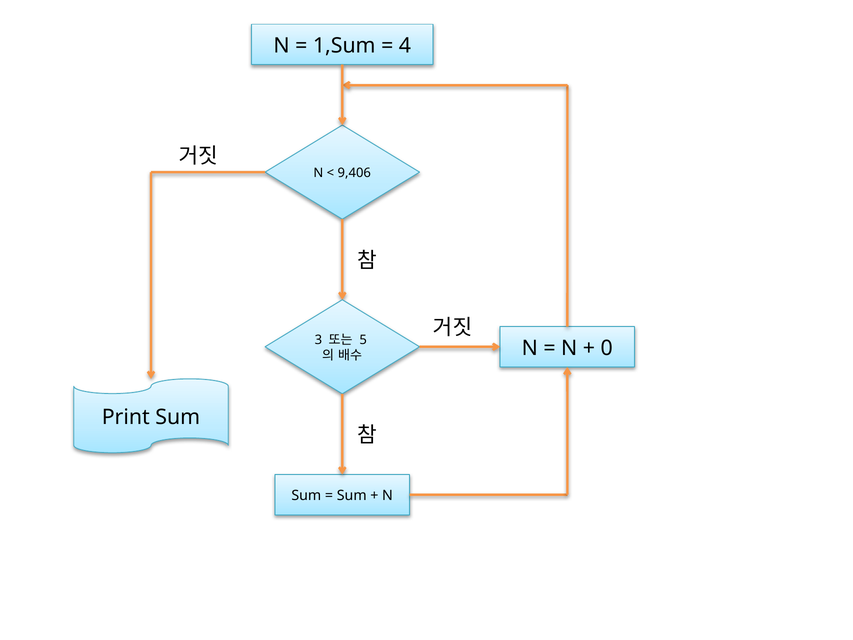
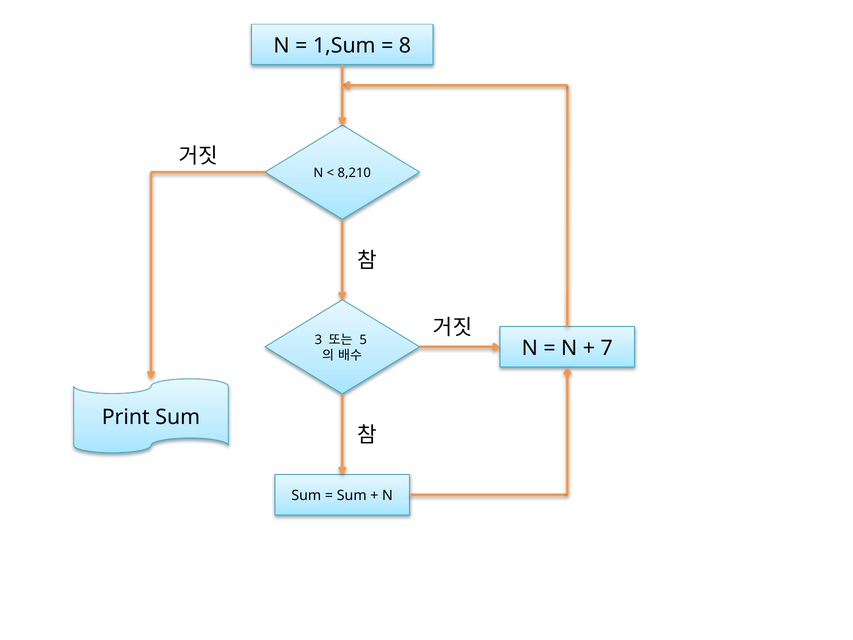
4: 4 -> 8 (405, 46)
9,406: 9,406 -> 8,210 (354, 173)
0: 0 -> 7 (607, 348)
